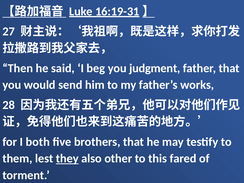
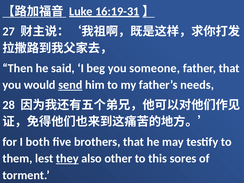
judgment: judgment -> someone (155, 68)
send underline: none -> present (70, 85)
works: works -> needs (197, 85)
fared: fared -> sores (183, 158)
